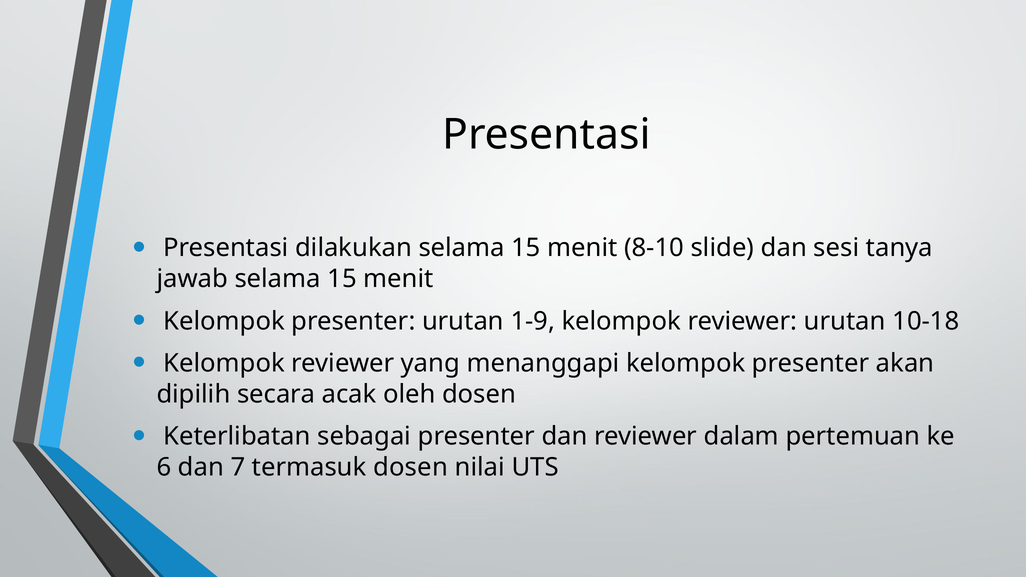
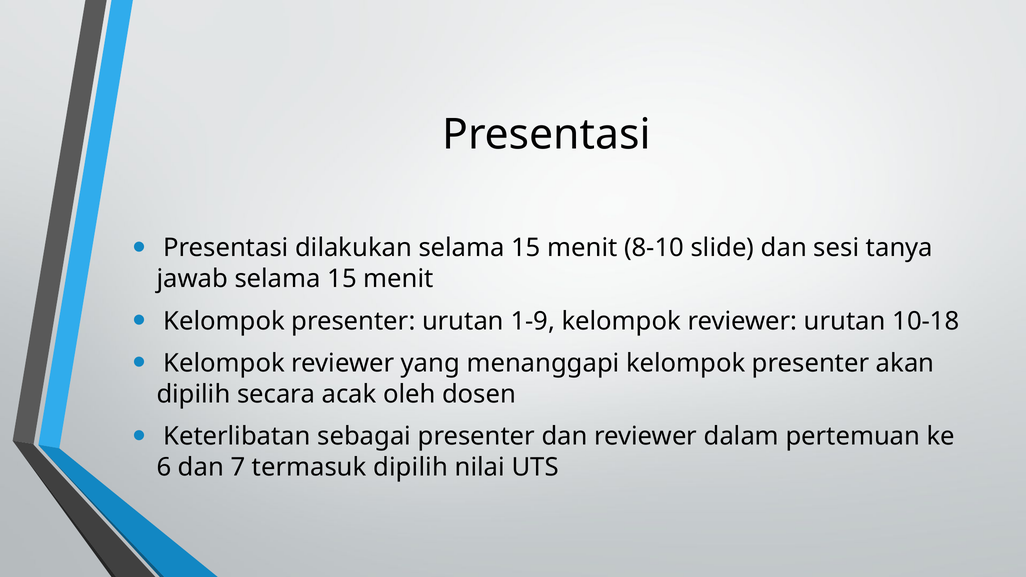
termasuk dosen: dosen -> dipilih (411, 467)
